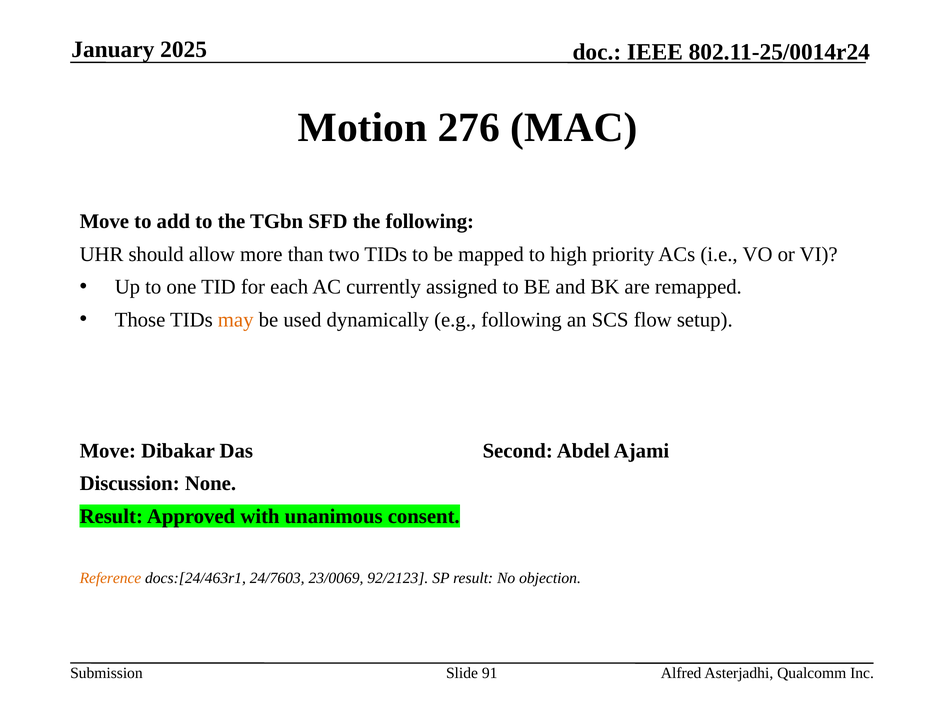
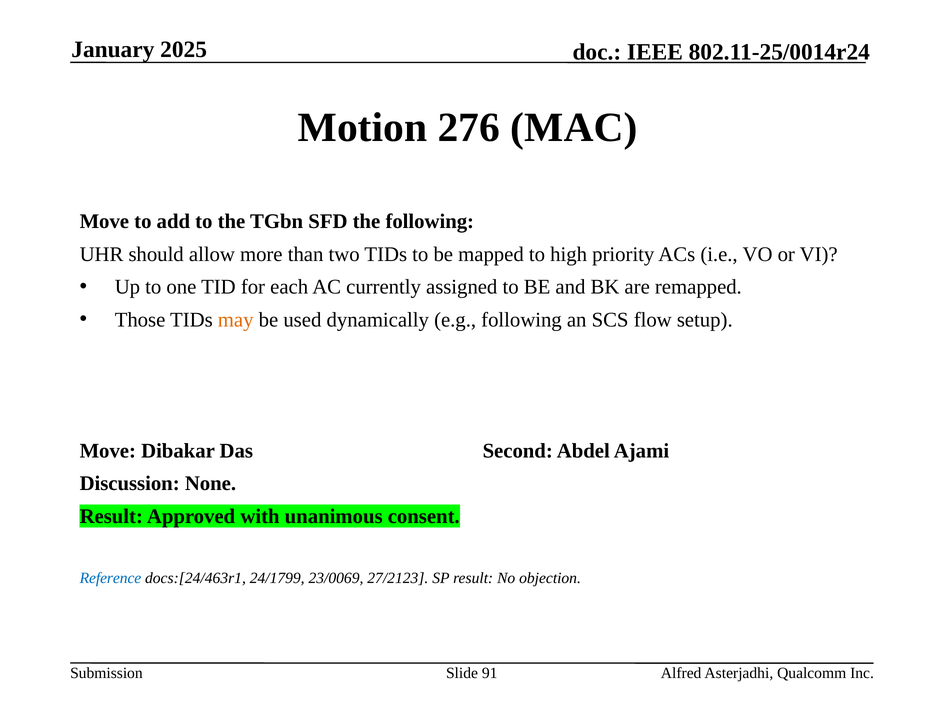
Reference colour: orange -> blue (110, 578)
24/7603: 24/7603 -> 24/1799 (277, 578)
92/2123: 92/2123 -> 27/2123 (398, 578)
